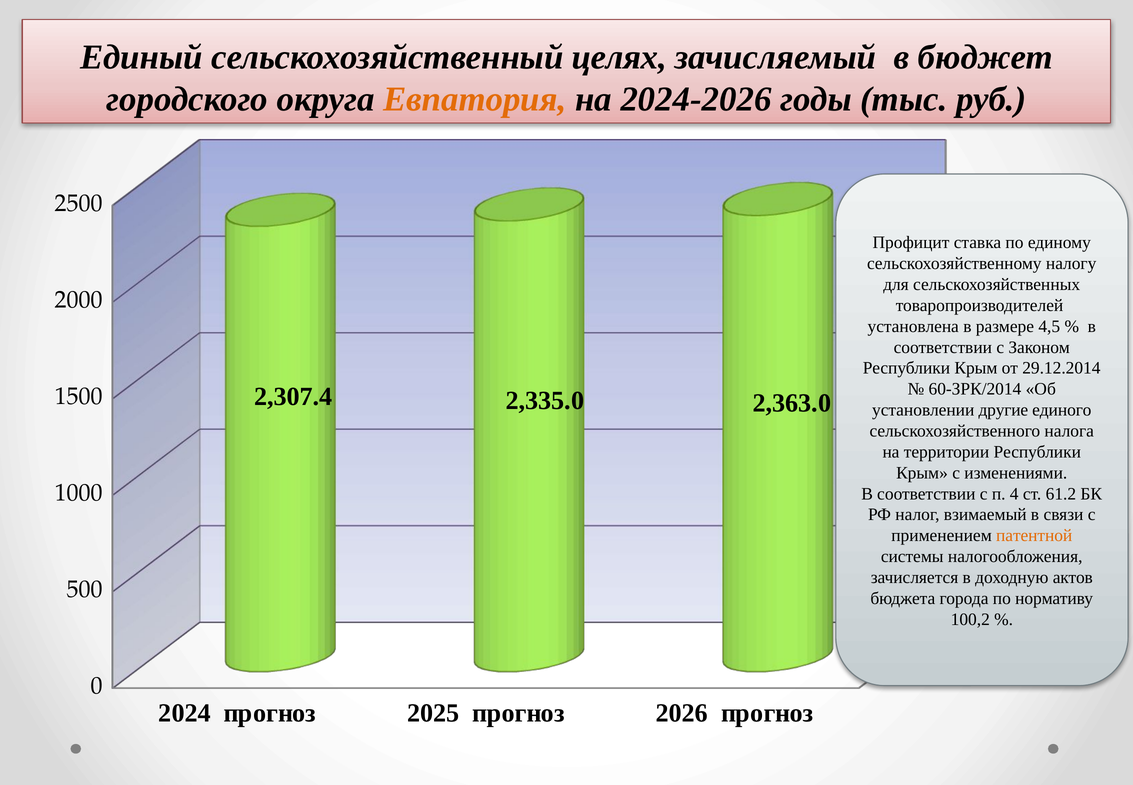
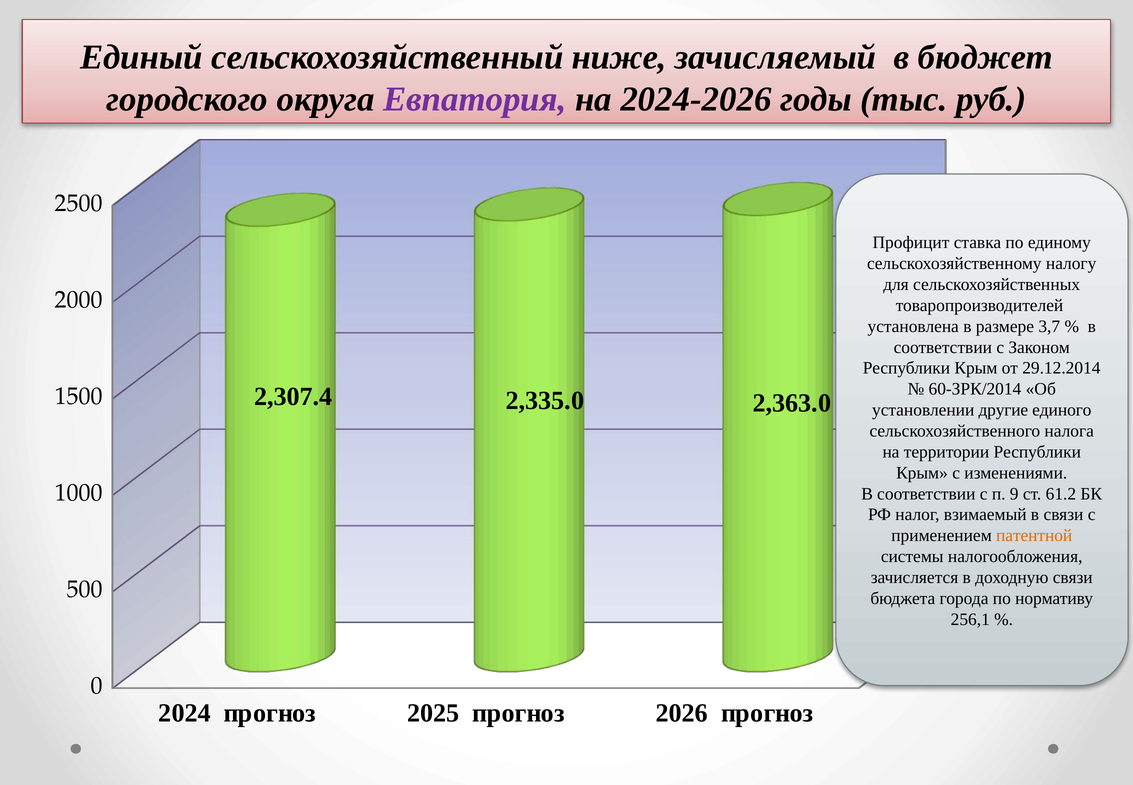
целях: целях -> ниже (619, 57)
Евпатория colour: orange -> purple (475, 99)
4,5: 4,5 -> 3,7 (1049, 326)
4: 4 -> 9 (1014, 493)
доходную актов: актов -> связи (1073, 577)
100,2: 100,2 -> 256,1 (970, 619)
